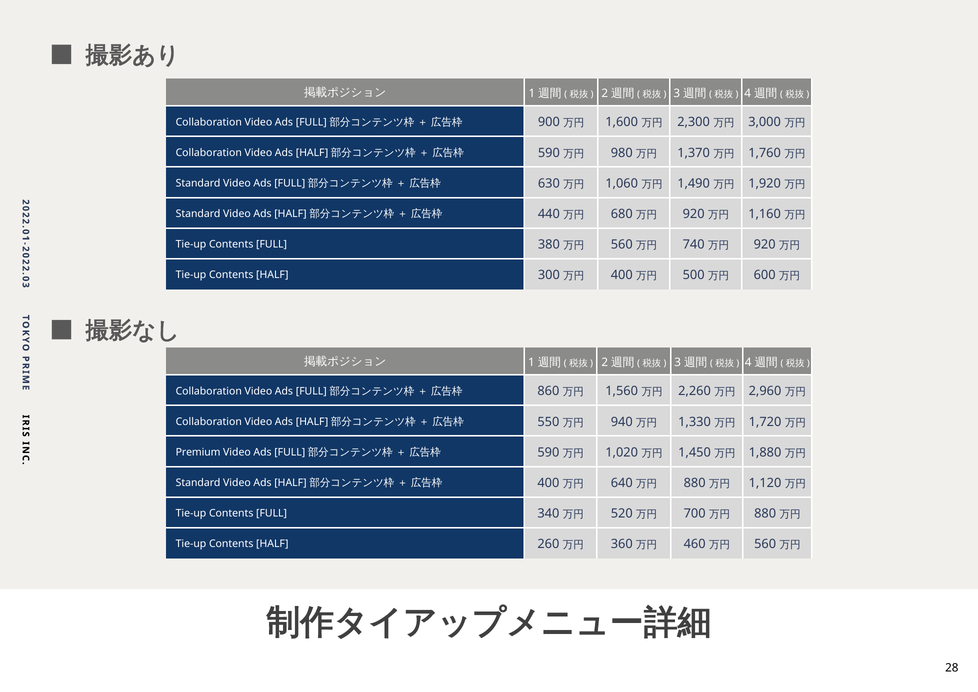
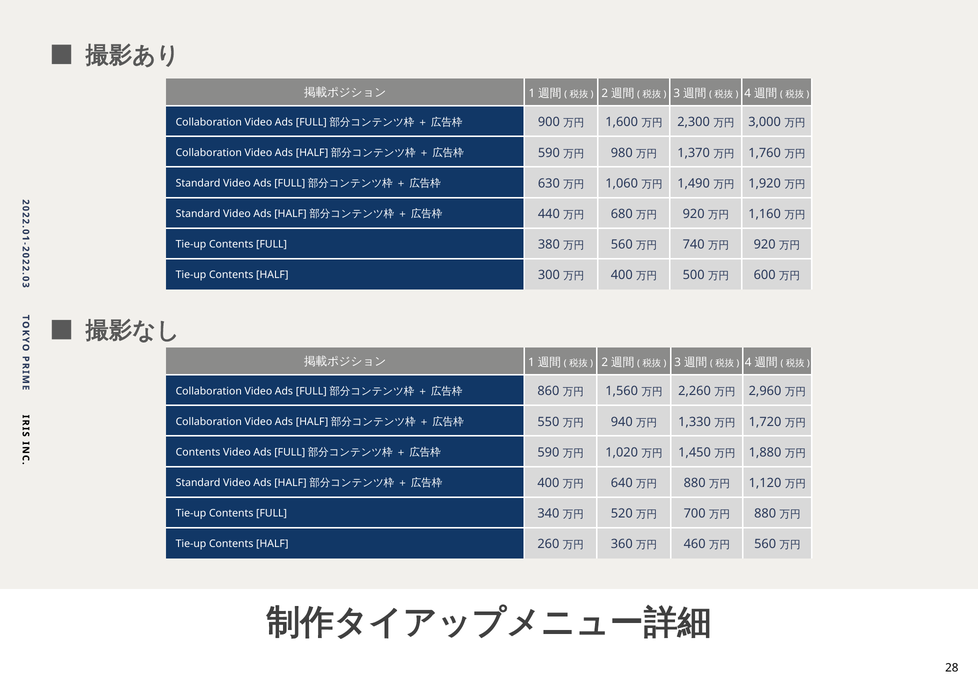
Premium: Premium -> Contents (198, 452)
